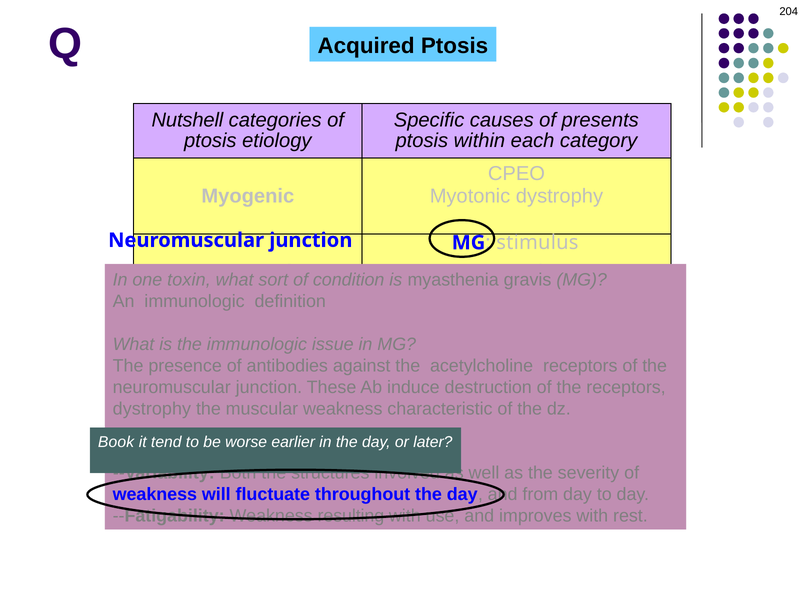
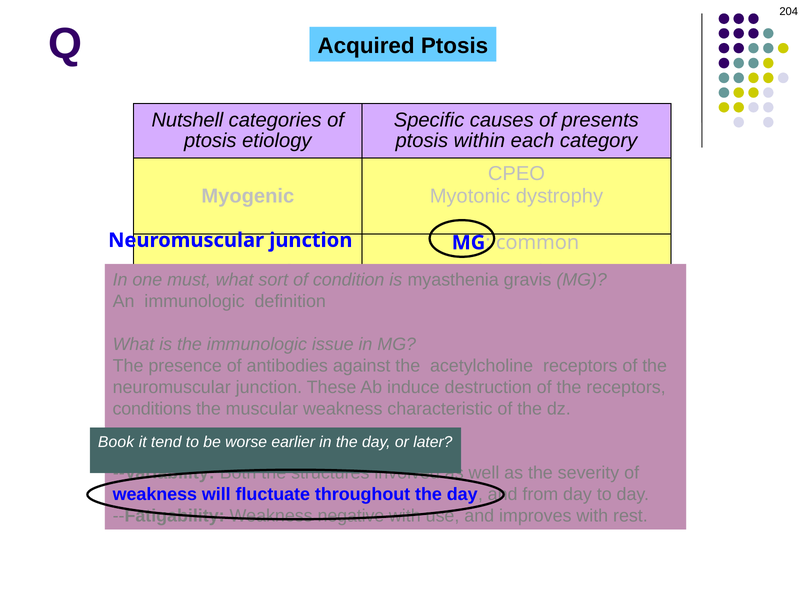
stimulus: stimulus -> common (538, 243)
toxin: toxin -> must (189, 280)
dystrophy: dystrophy -> conditions (152, 409)
resulting: resulting -> negative (351, 516)
